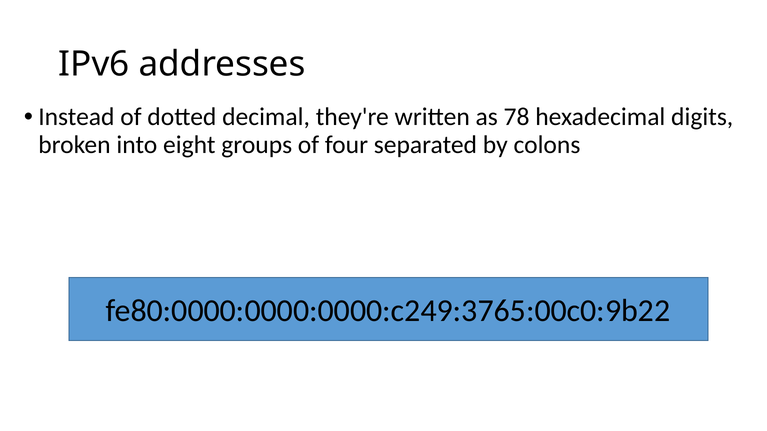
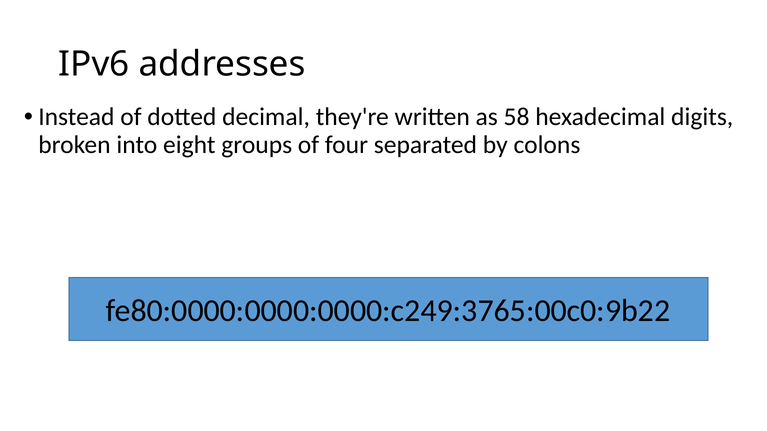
78: 78 -> 58 (517, 117)
